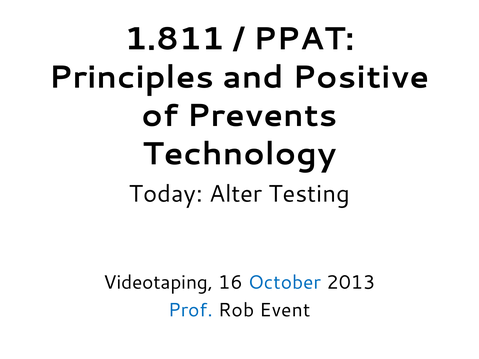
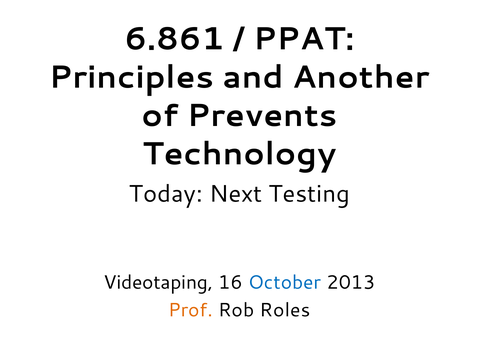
1.811: 1.811 -> 6.861 (174, 39)
Positive: Positive -> Another (361, 77)
Alter: Alter -> Next (236, 194)
Prof colour: blue -> orange (190, 310)
Event: Event -> Roles (285, 310)
